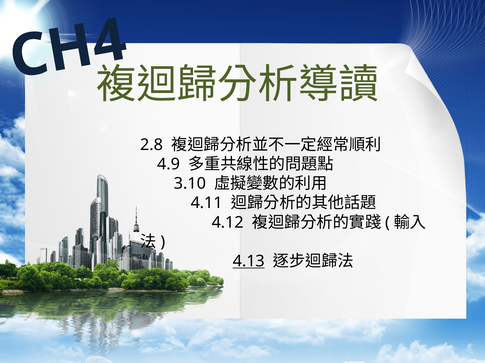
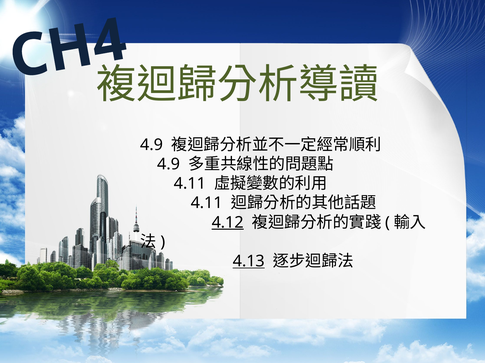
2.8: 2.8 -> 4.9 (152, 145)
3.10: 3.10 -> 4.11 (190, 184)
4.12 underline: none -> present (228, 223)
